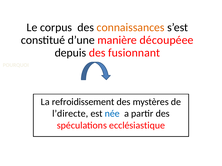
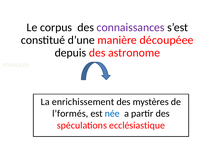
connaissances colour: orange -> purple (131, 28)
fusionnant: fusionnant -> astronome (134, 53)
refroidissement: refroidissement -> enrichissement (83, 102)
l’directe: l’directe -> l’formés (70, 114)
